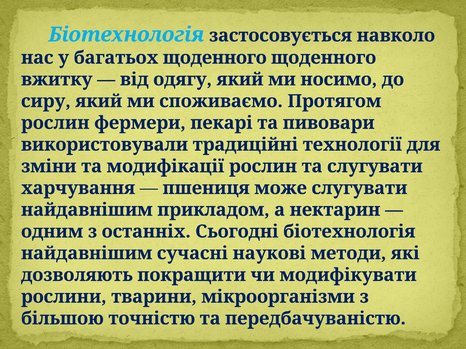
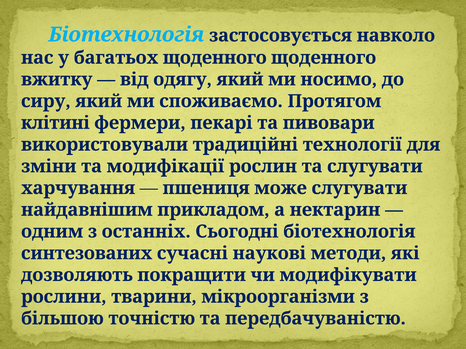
рослин: рослин -> клітині (55, 123)
найдавнішим: найдавнішим -> синтезованих (87, 254)
